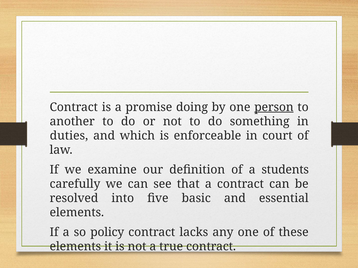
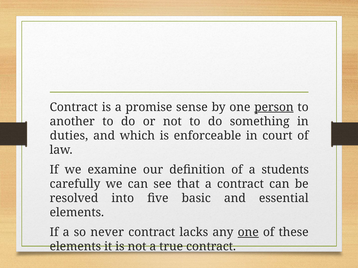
doing: doing -> sense (192, 107)
policy: policy -> never (107, 233)
one underline: none -> present (248, 233)
